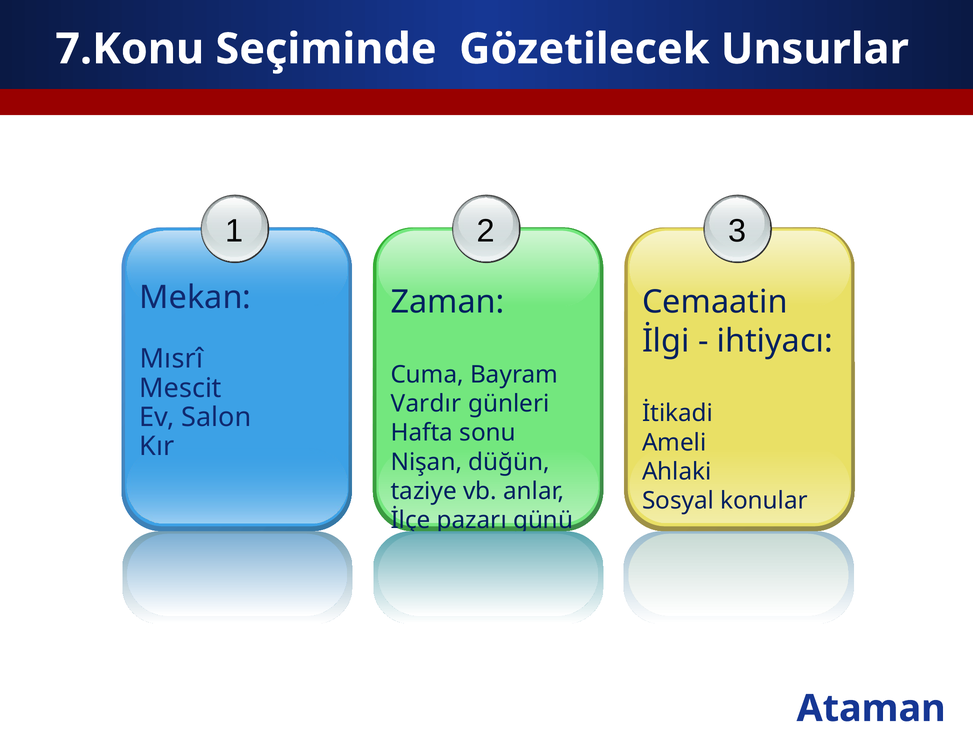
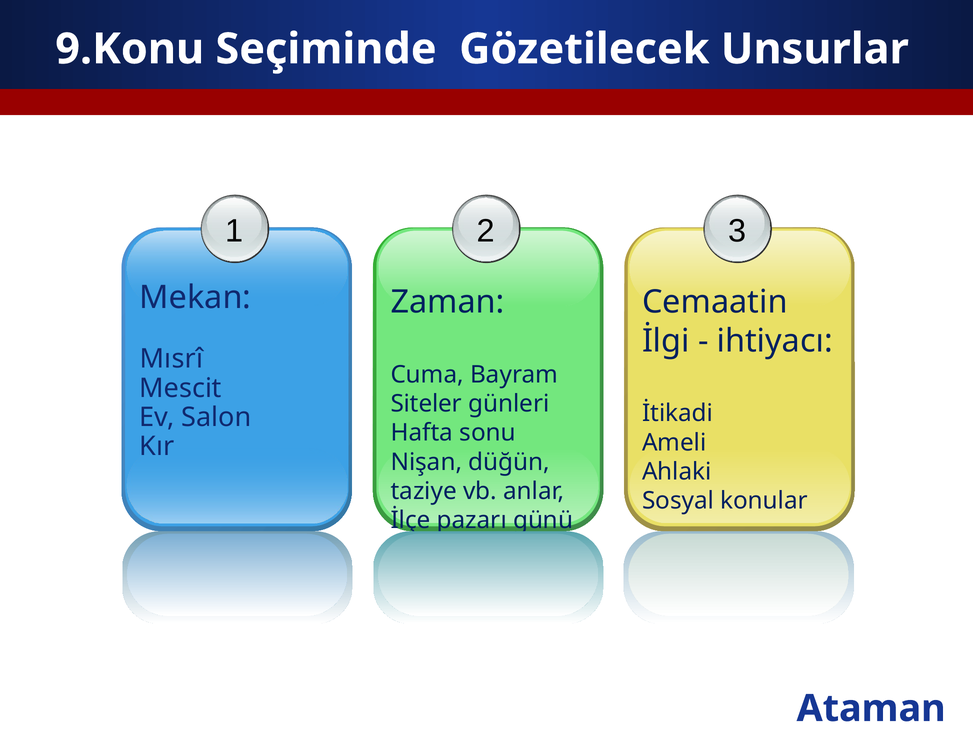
7.Konu: 7.Konu -> 9.Konu (130, 49)
Vardır: Vardır -> Siteler (426, 404)
